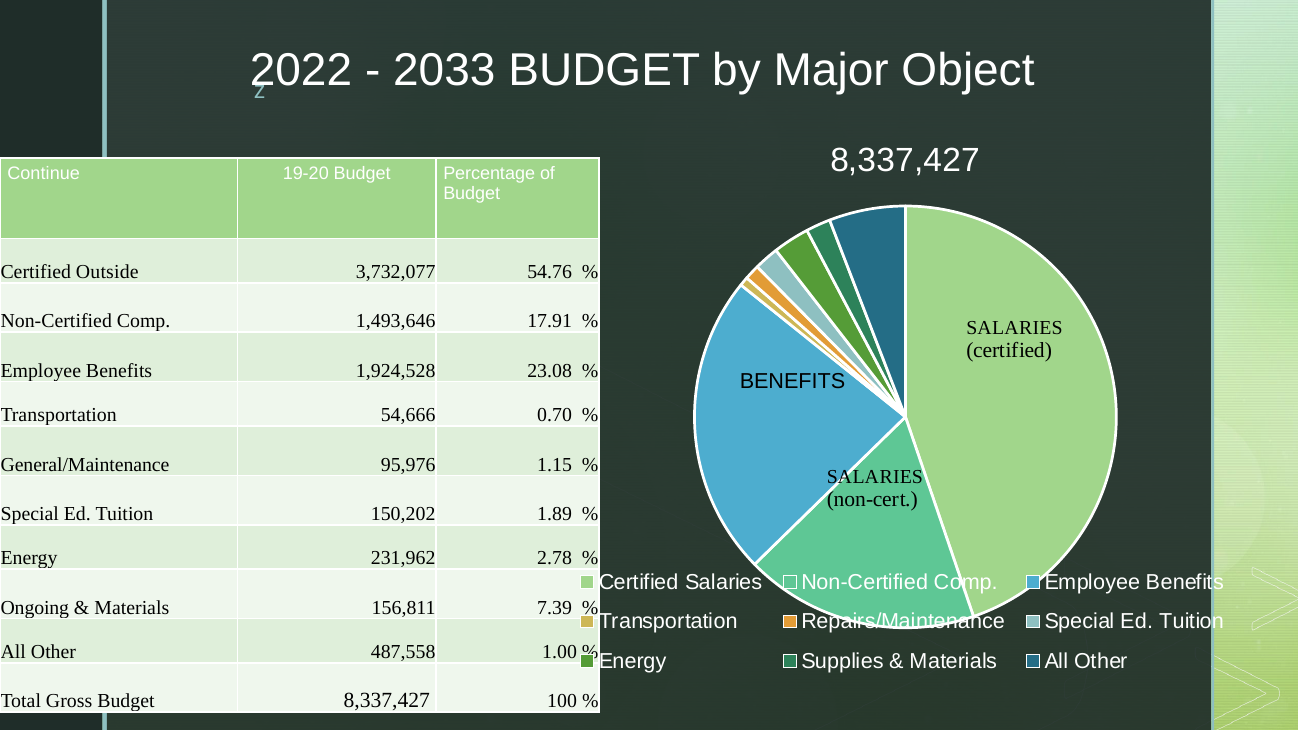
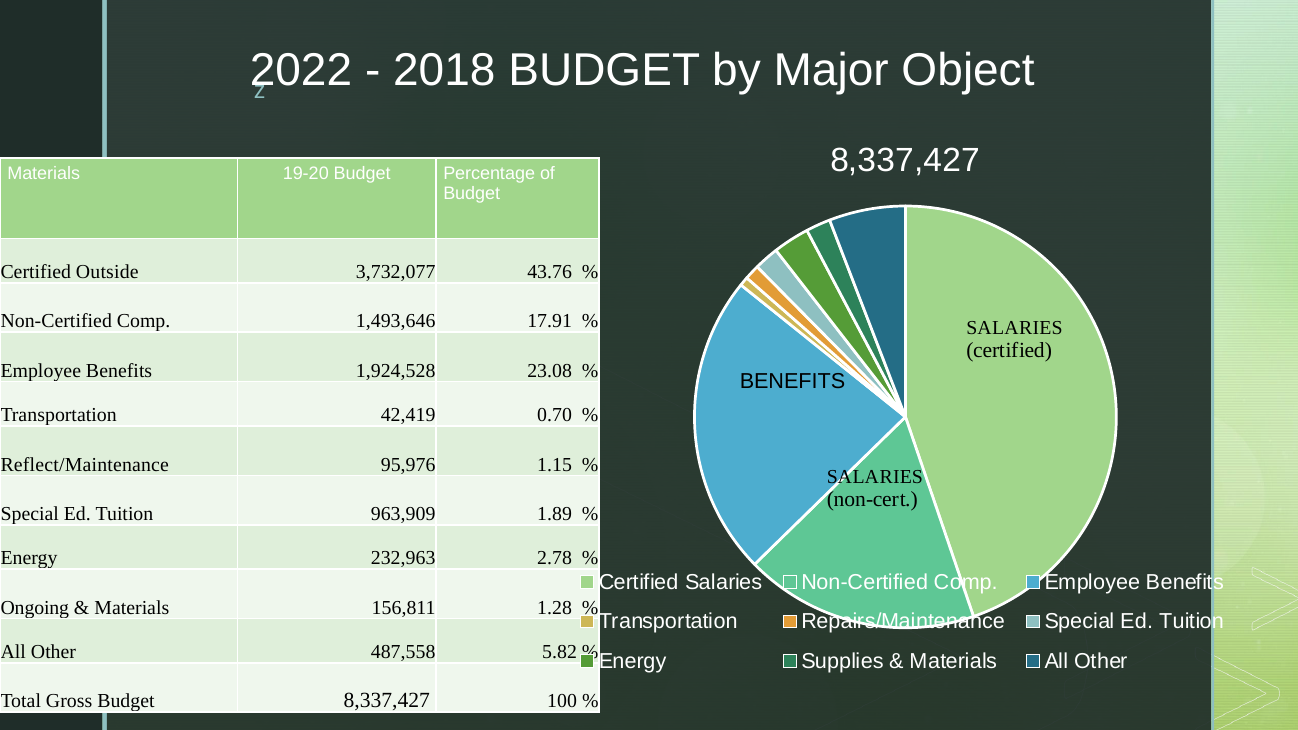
2033: 2033 -> 2018 (444, 70)
Continue: Continue -> Materials (44, 173)
54.76: 54.76 -> 43.76 (550, 272)
54,666: 54,666 -> 42,419 (408, 415)
General/Maintenance: General/Maintenance -> Reflect/Maintenance (85, 465)
150,202: 150,202 -> 963,909 (403, 514)
231,962: 231,962 -> 232,963 (403, 558)
7.39: 7.39 -> 1.28 (555, 608)
1.00: 1.00 -> 5.82 (560, 652)
